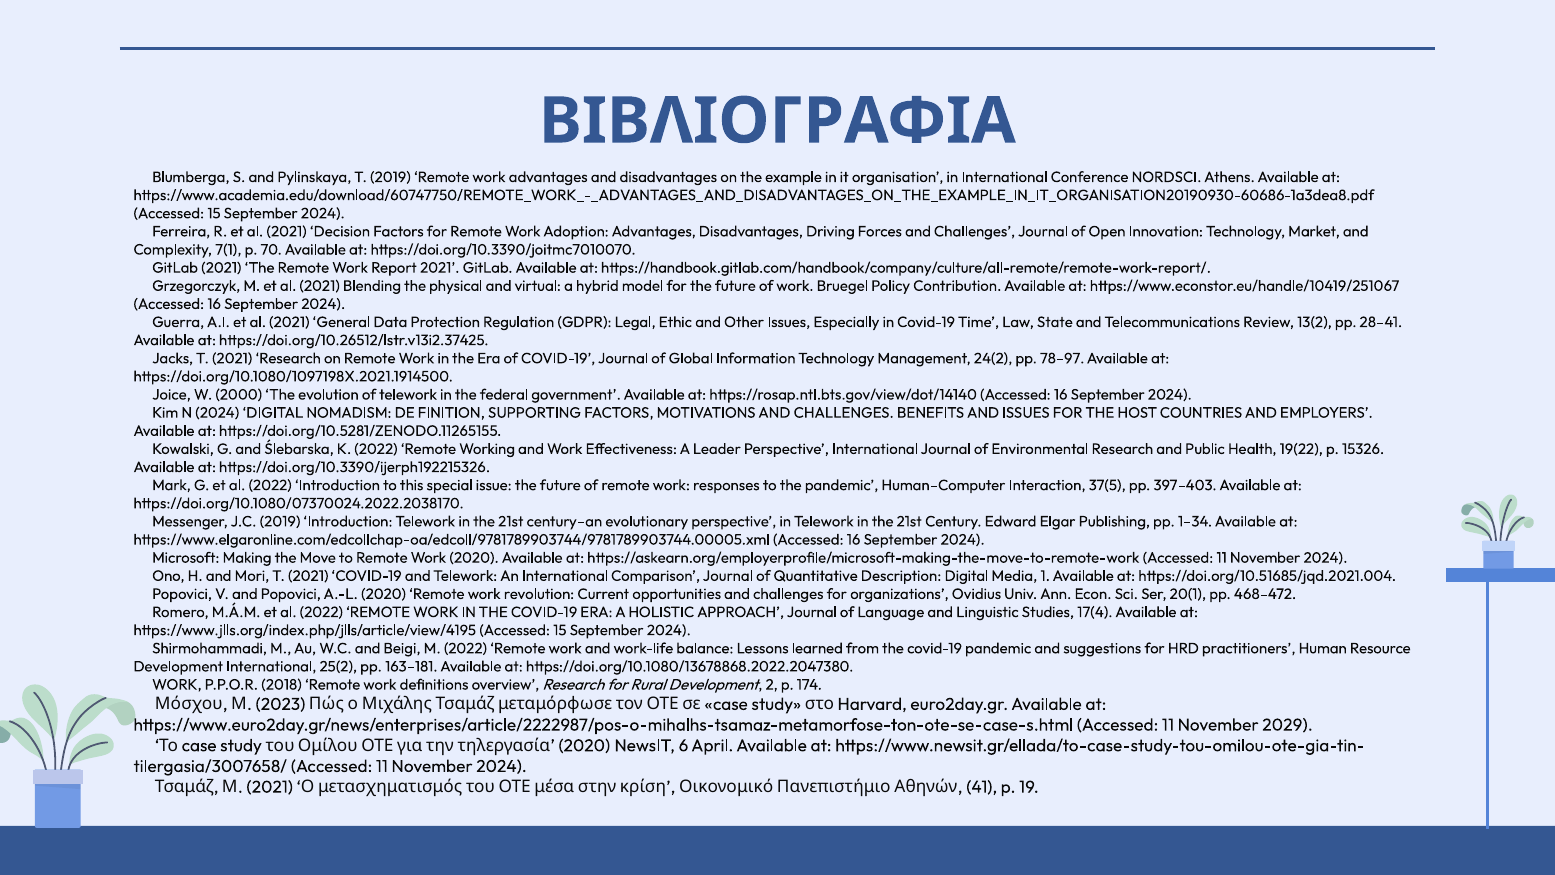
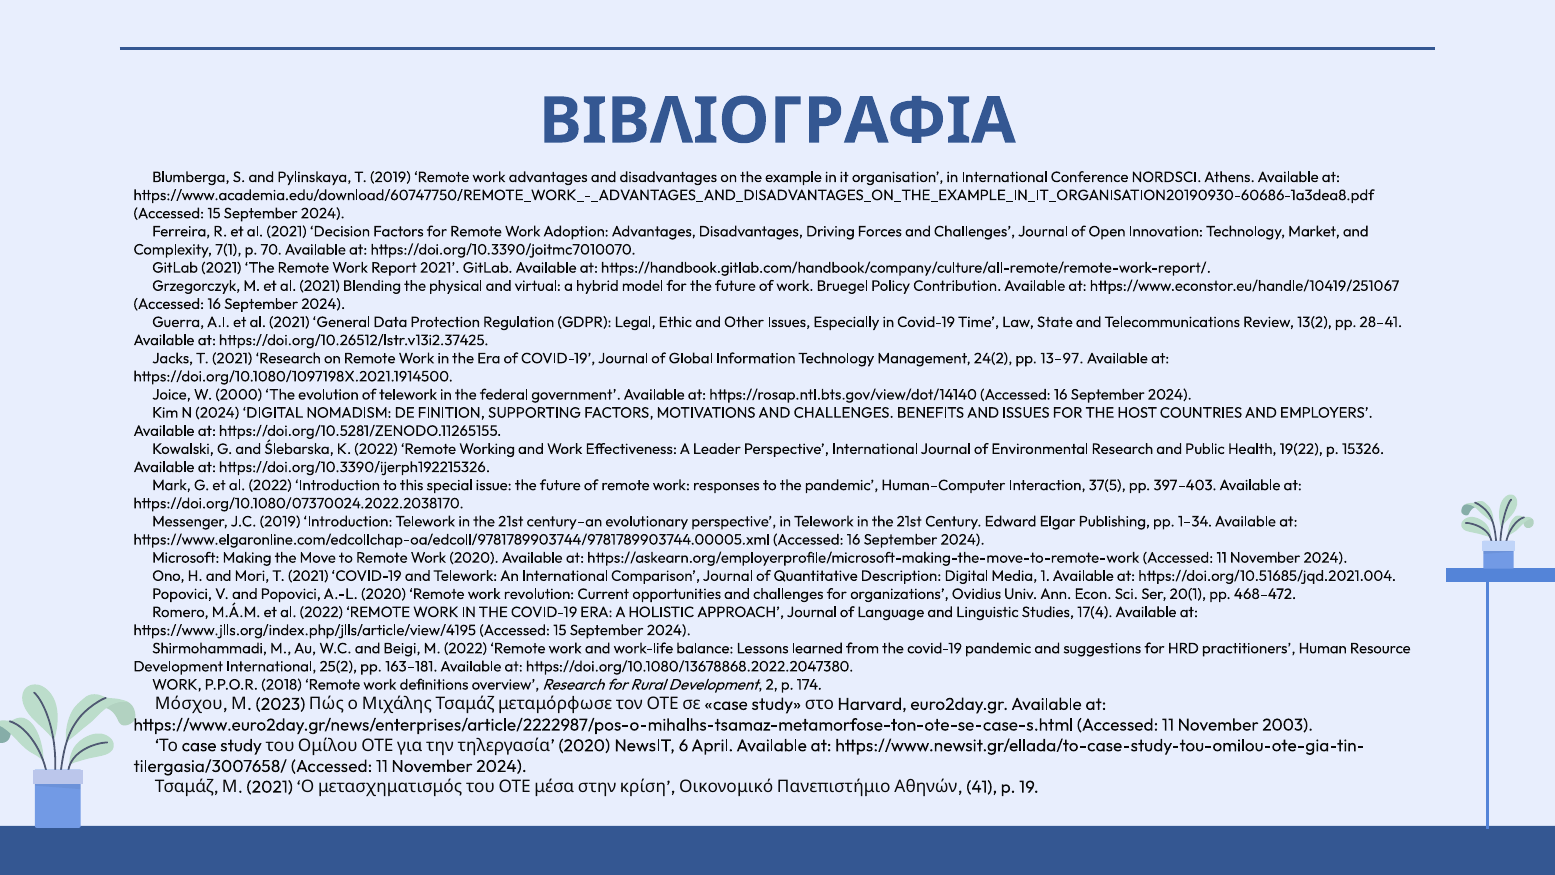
78–97: 78–97 -> 13–97 (1062, 358)
2029: 2029 -> 2003 (1288, 725)
